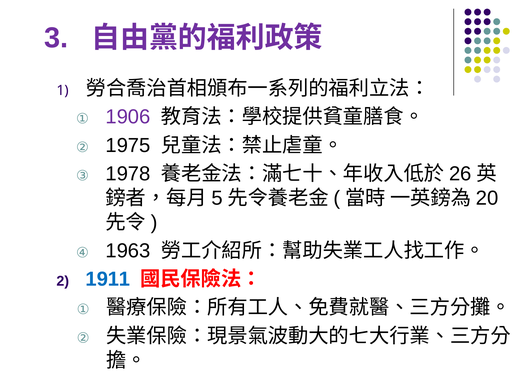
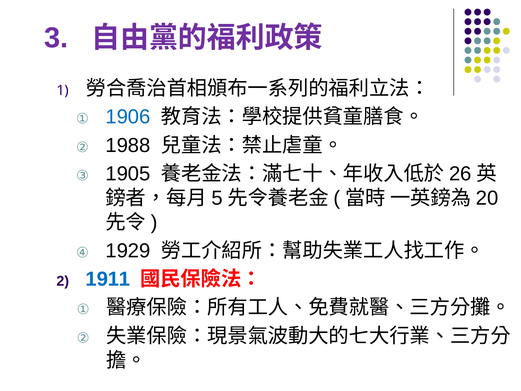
1906 colour: purple -> blue (128, 117)
1975: 1975 -> 1988 (128, 145)
1978: 1978 -> 1905 (128, 174)
1963: 1963 -> 1929 (128, 251)
